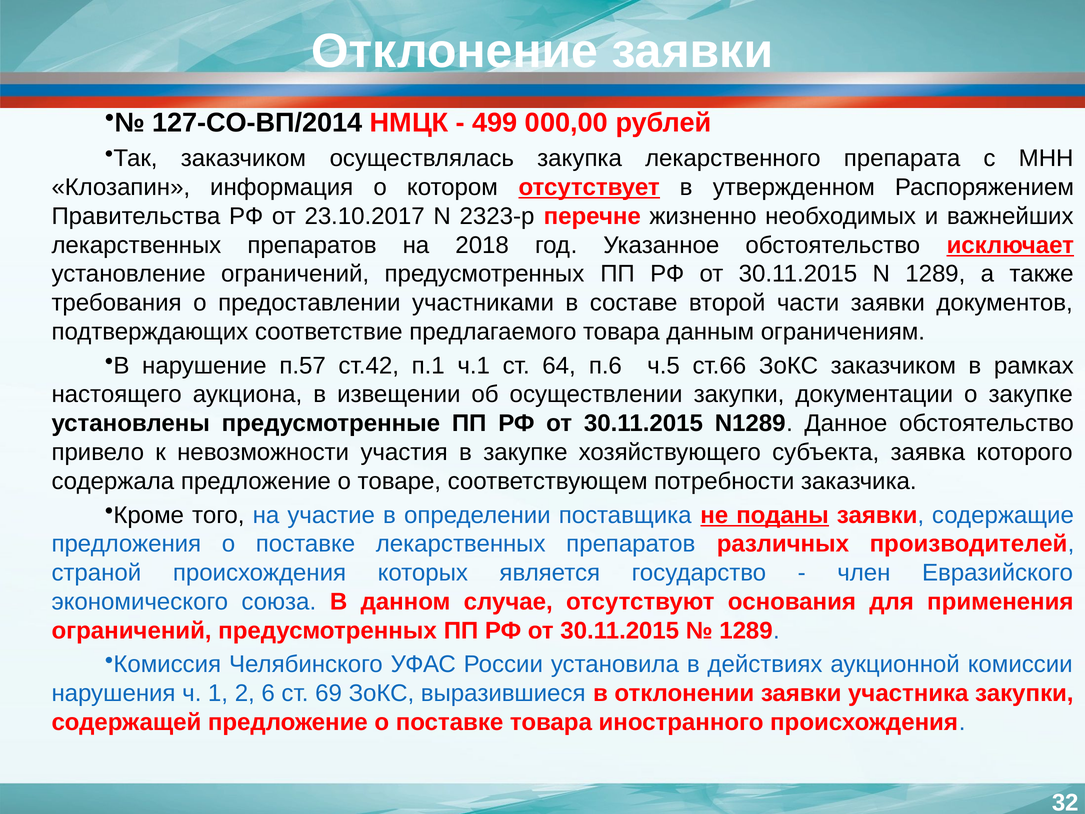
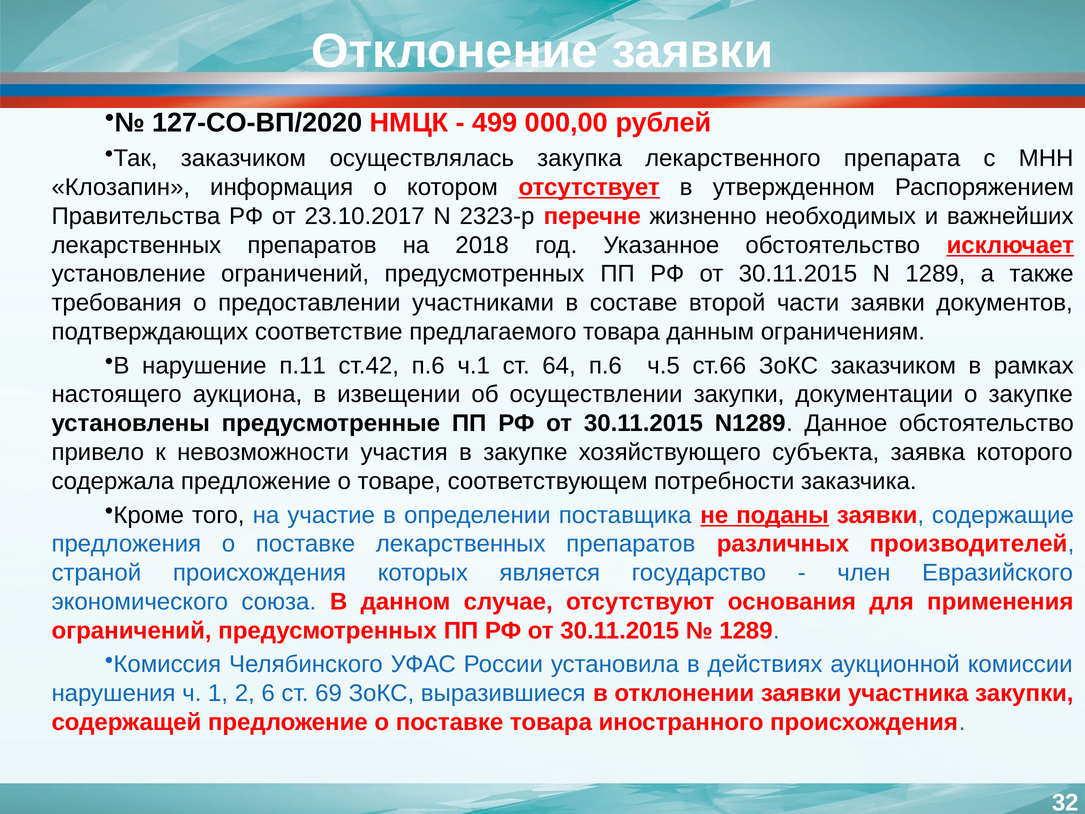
127-СО-ВП/2014: 127-СО-ВП/2014 -> 127-СО-ВП/2020 (257, 123)
п.57: п.57 -> п.11 (303, 365)
ст.42 п.1: п.1 -> п.6 (428, 365)
